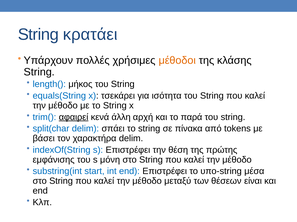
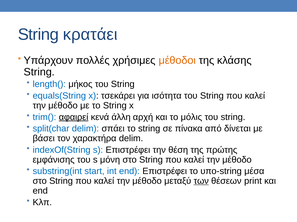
παρά: παρά -> μόλις (191, 117)
tokens: tokens -> δίνεται (237, 129)
των underline: none -> present (201, 182)
είναι: είναι -> print (253, 182)
